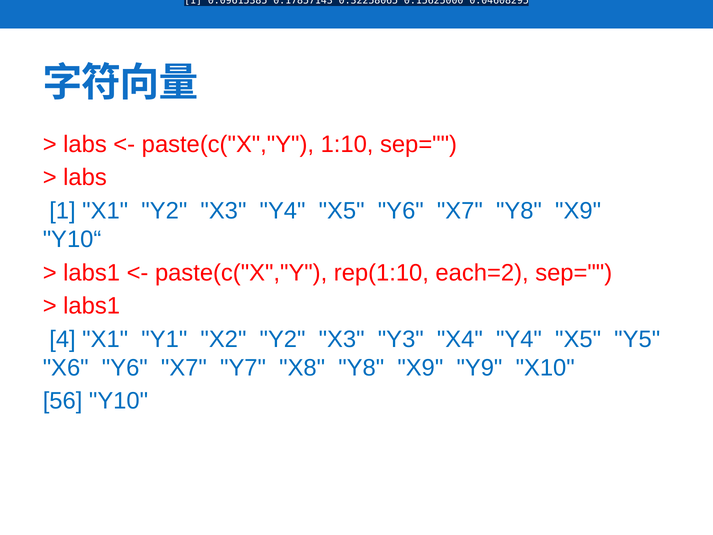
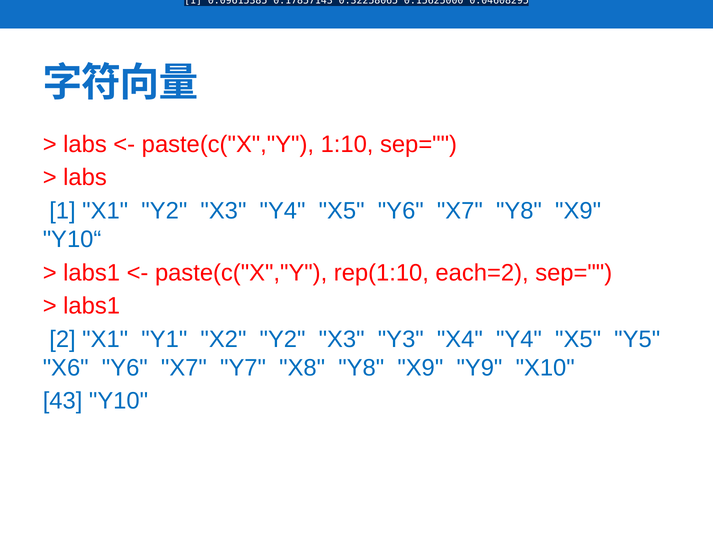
4: 4 -> 2 (62, 339)
56: 56 -> 43 (63, 401)
